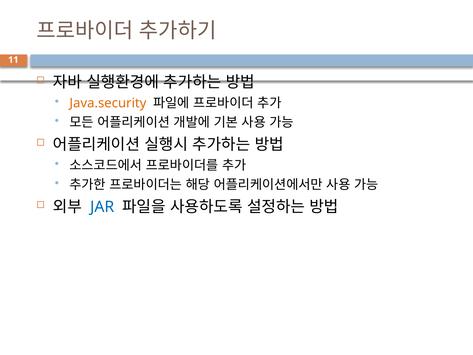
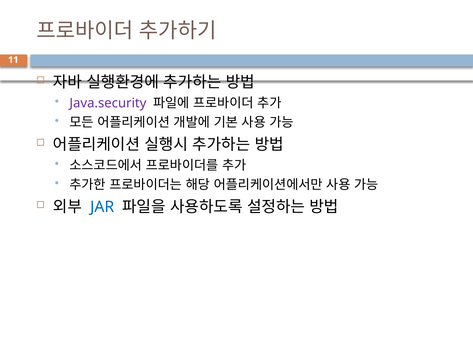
Java.security colour: orange -> purple (108, 103)
